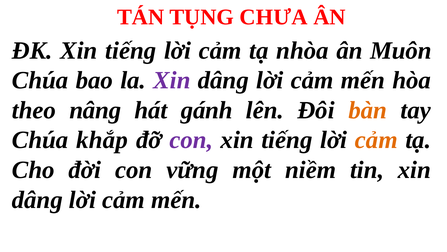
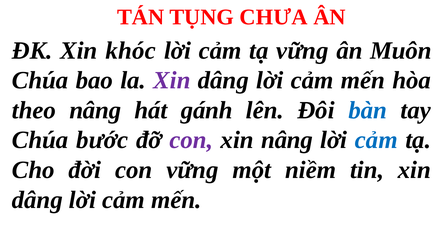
ĐK Xin tiếng: tiếng -> khóc (131, 50)
tạ nhòa: nhòa -> vững (302, 50)
bàn colour: orange -> blue (368, 110)
khắp: khắp -> bước (102, 140)
tiếng: tiếng -> nâng (287, 140)
cảm colour: orange -> blue (376, 140)
